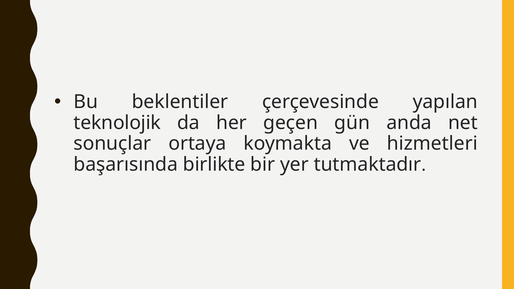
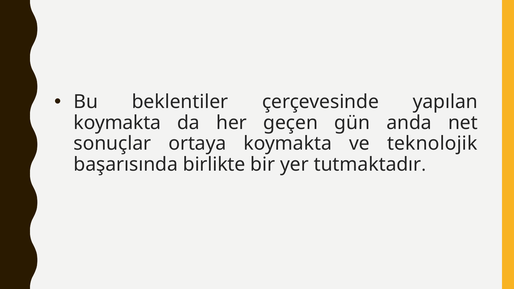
teknolojik: teknolojik -> koymakta (117, 123)
hizmetleri: hizmetleri -> teknolojik (432, 144)
